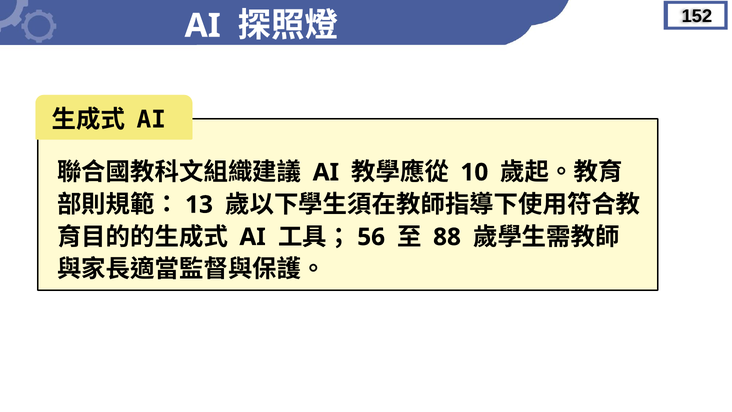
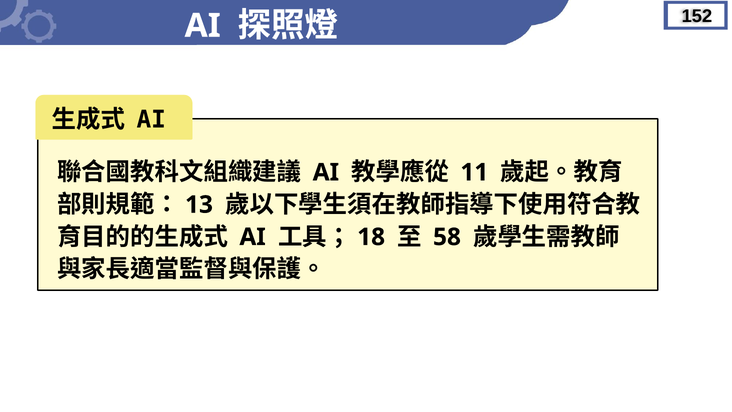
10: 10 -> 11 (474, 172)
56: 56 -> 18 (371, 237)
88: 88 -> 58 (447, 237)
